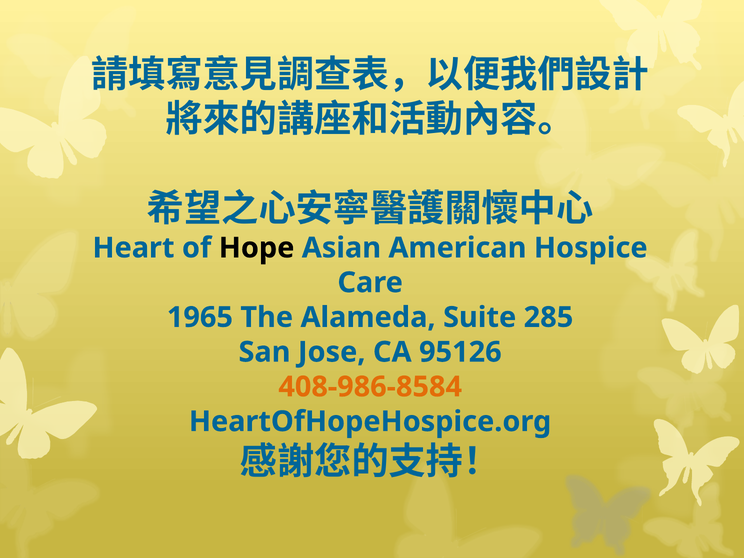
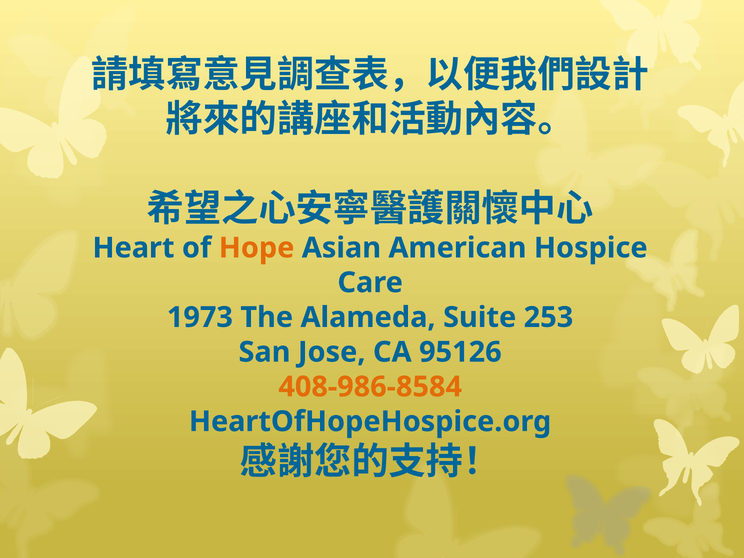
Hope colour: black -> orange (257, 248)
1965: 1965 -> 1973 (200, 317)
285: 285 -> 253 (548, 317)
